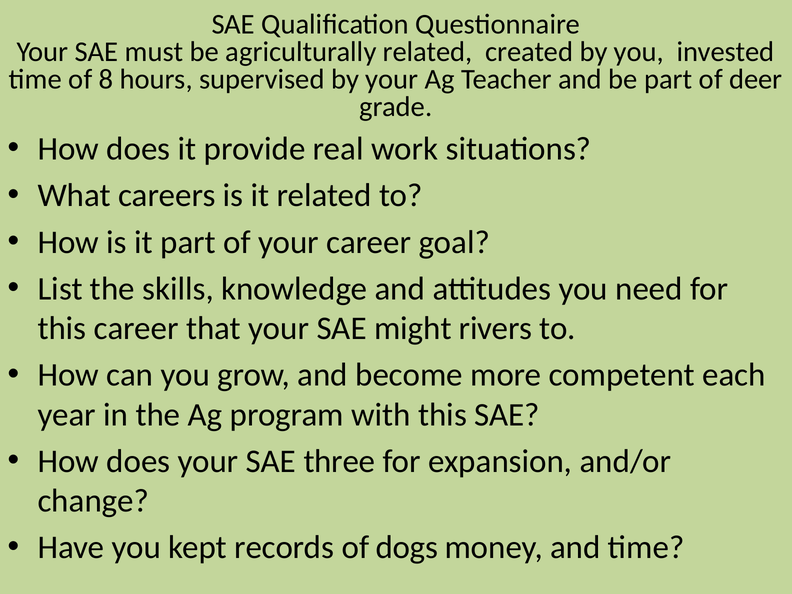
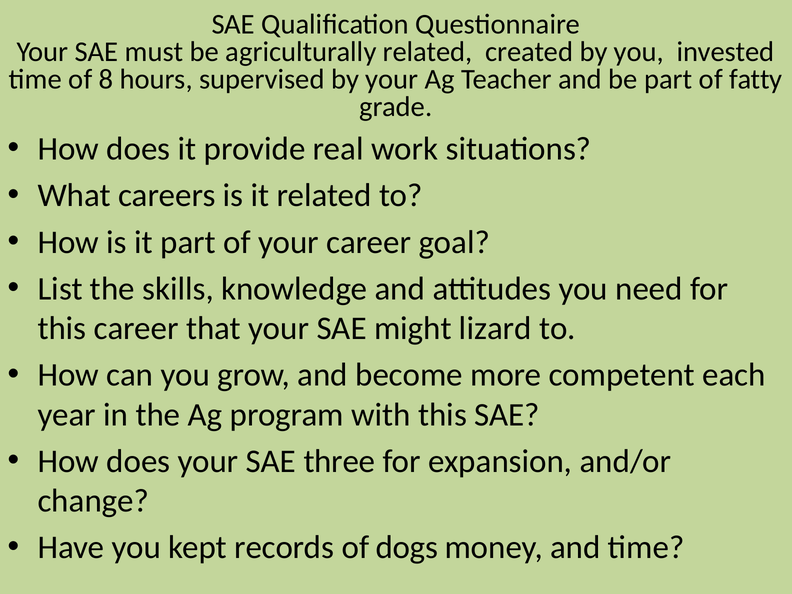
deer: deer -> fatty (756, 79)
rivers: rivers -> lizard (495, 328)
